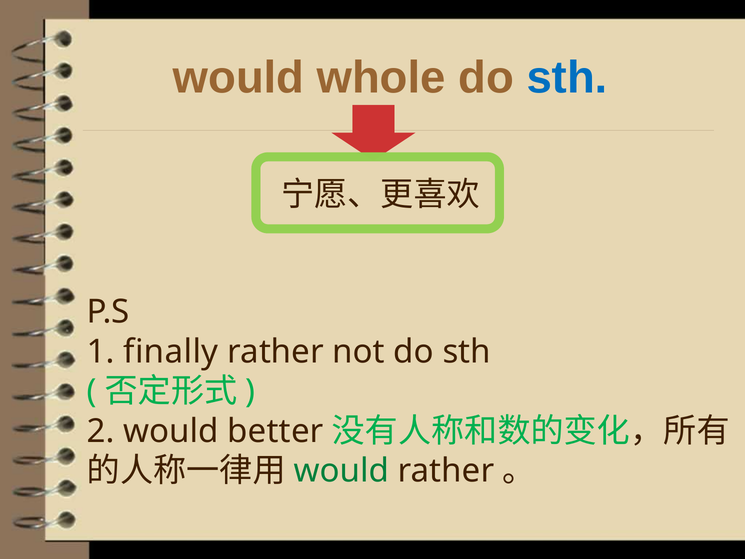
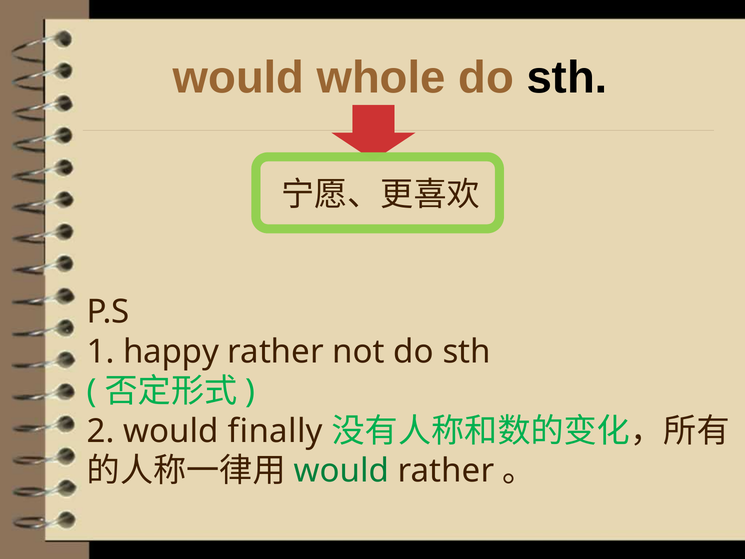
sth colour: blue -> black (567, 78)
finally: finally -> happy (171, 352)
better: better -> finally (275, 431)
